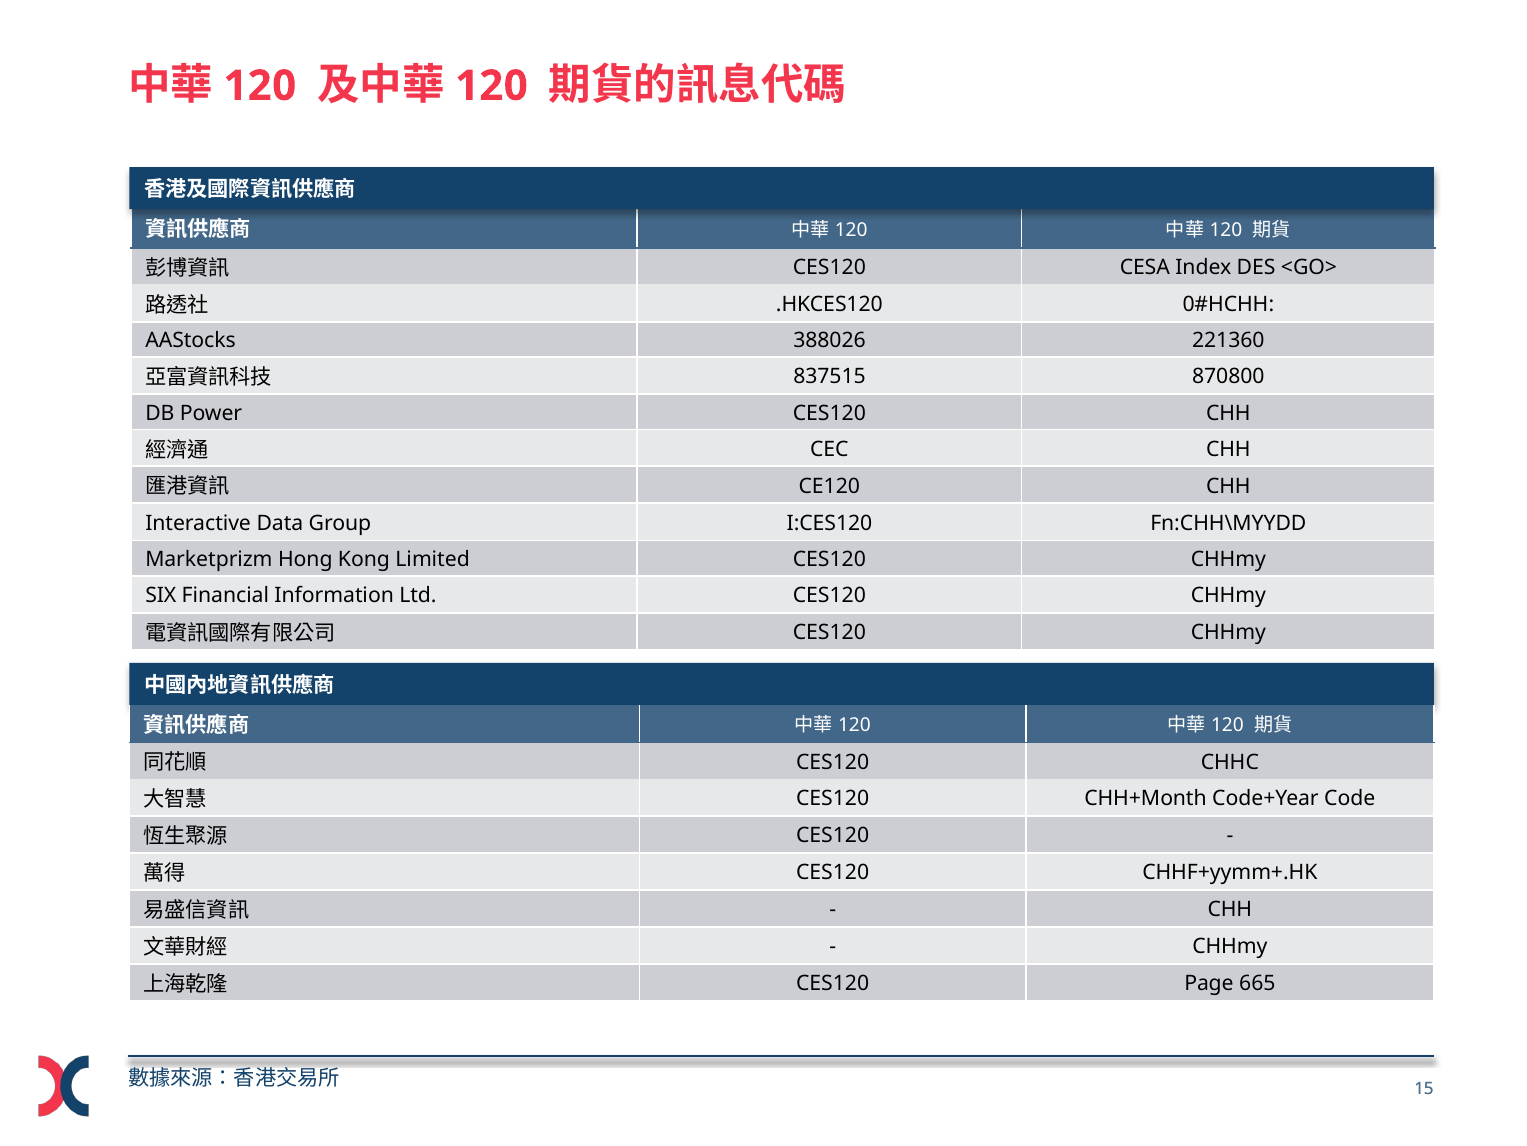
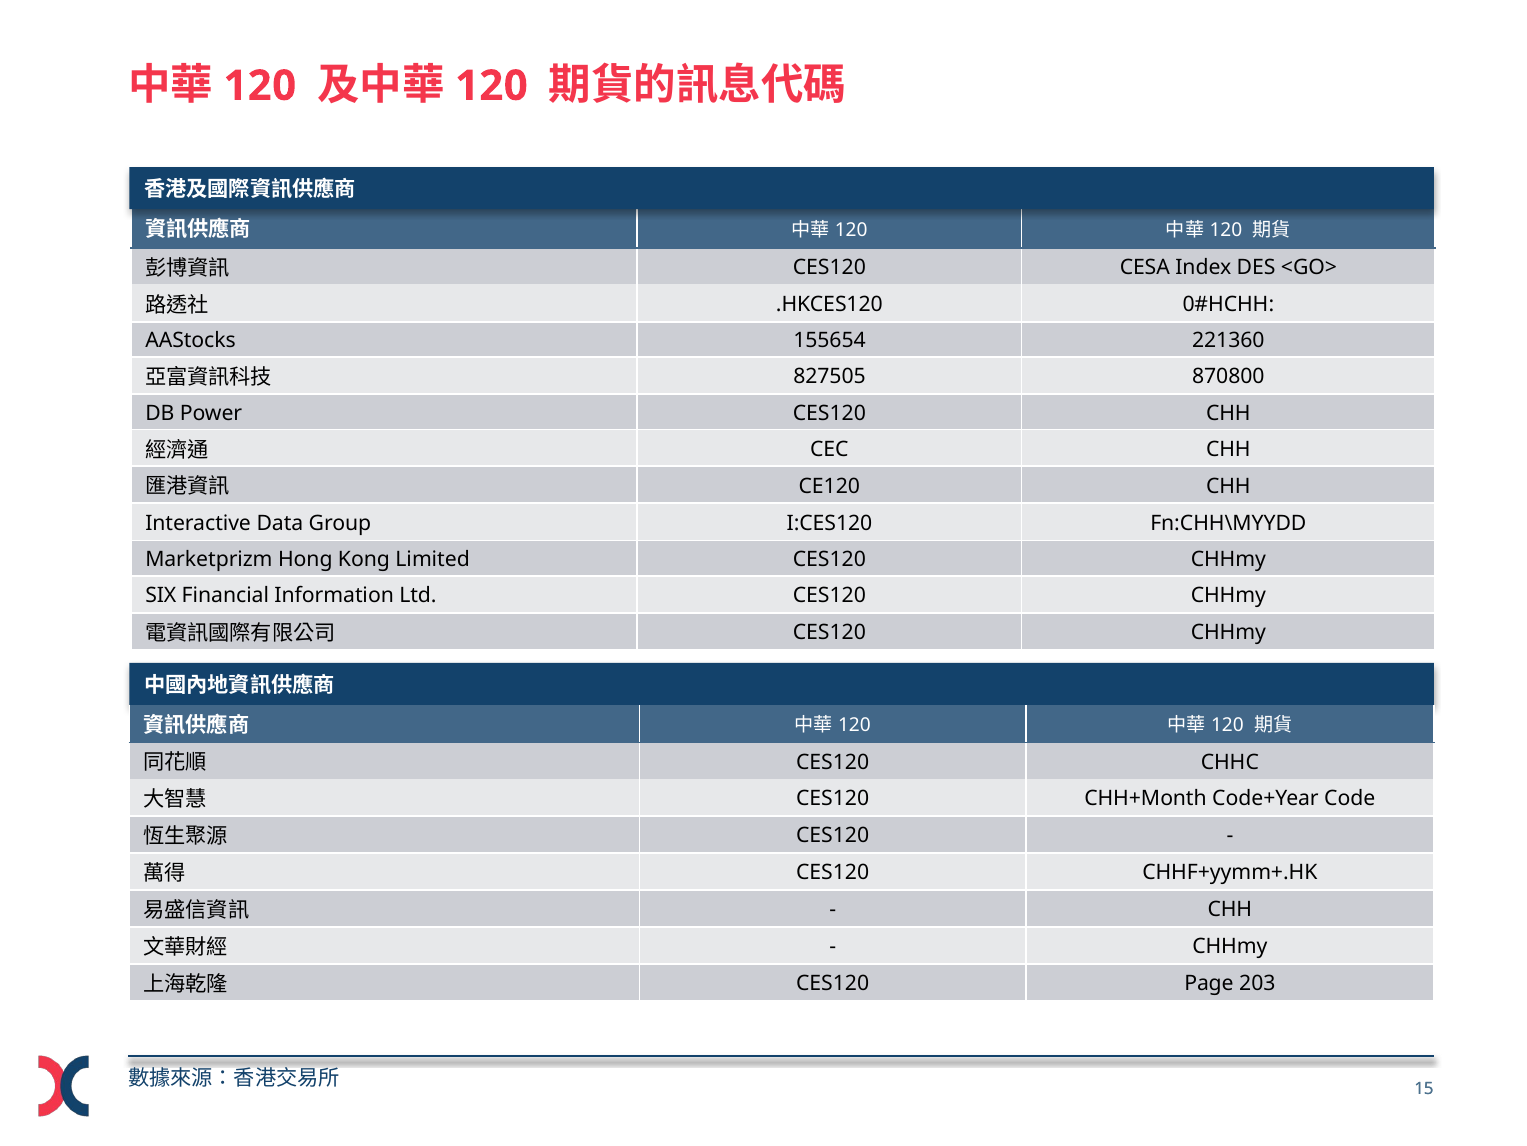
388026: 388026 -> 155654 (829, 340)
837515: 837515 -> 827505 (829, 377)
665: 665 -> 203 (1257, 983)
